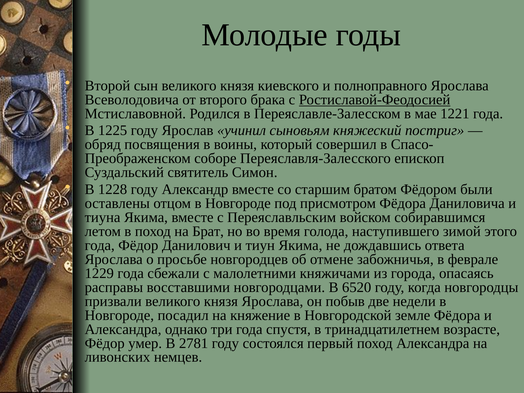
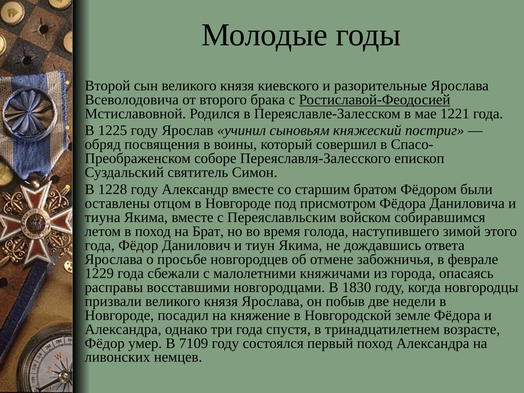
полноправного: полноправного -> разорительные (381, 86)
6520: 6520 -> 1830 (357, 287)
2781: 2781 -> 7109 (194, 343)
